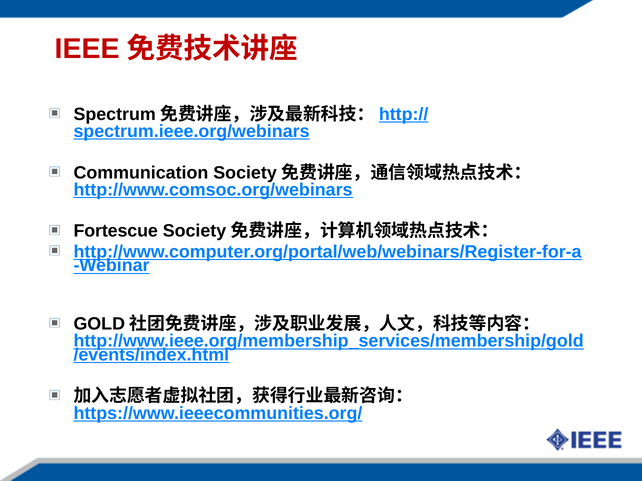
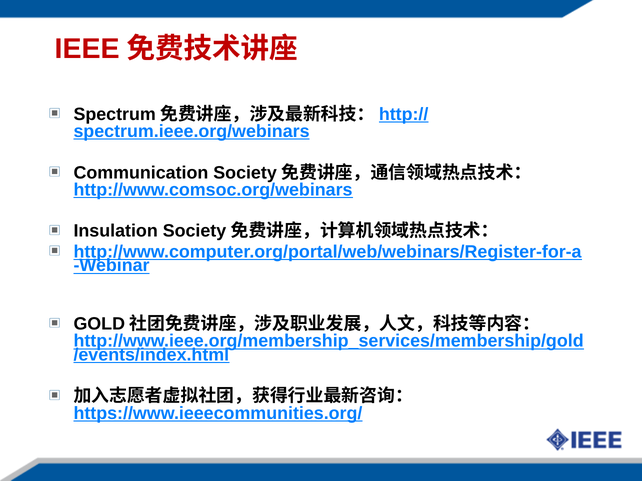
Fortescue: Fortescue -> Insulation (116, 231)
